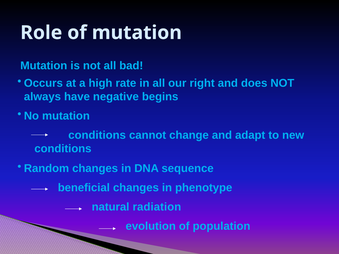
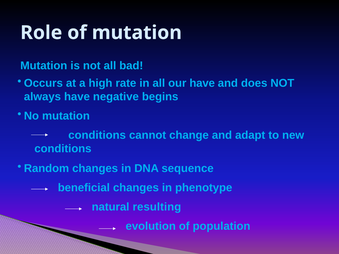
our right: right -> have (202, 83)
radiation: radiation -> resulting (157, 207)
